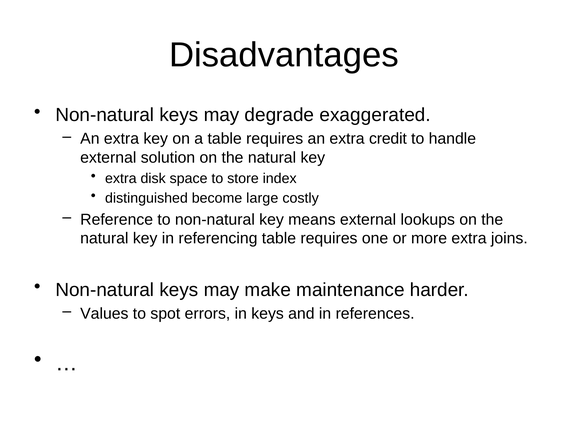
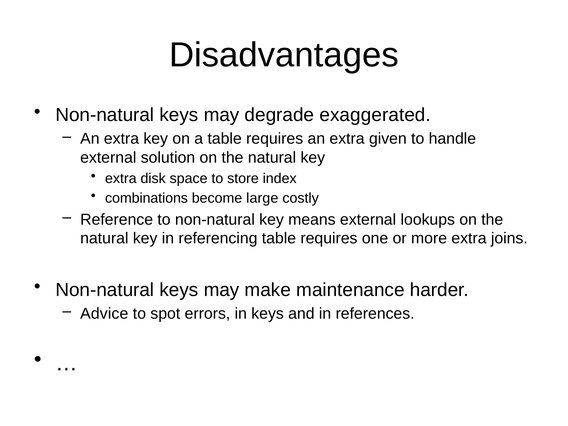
credit: credit -> given (388, 139)
distinguished: distinguished -> combinations (147, 198)
Values: Values -> Advice (104, 314)
